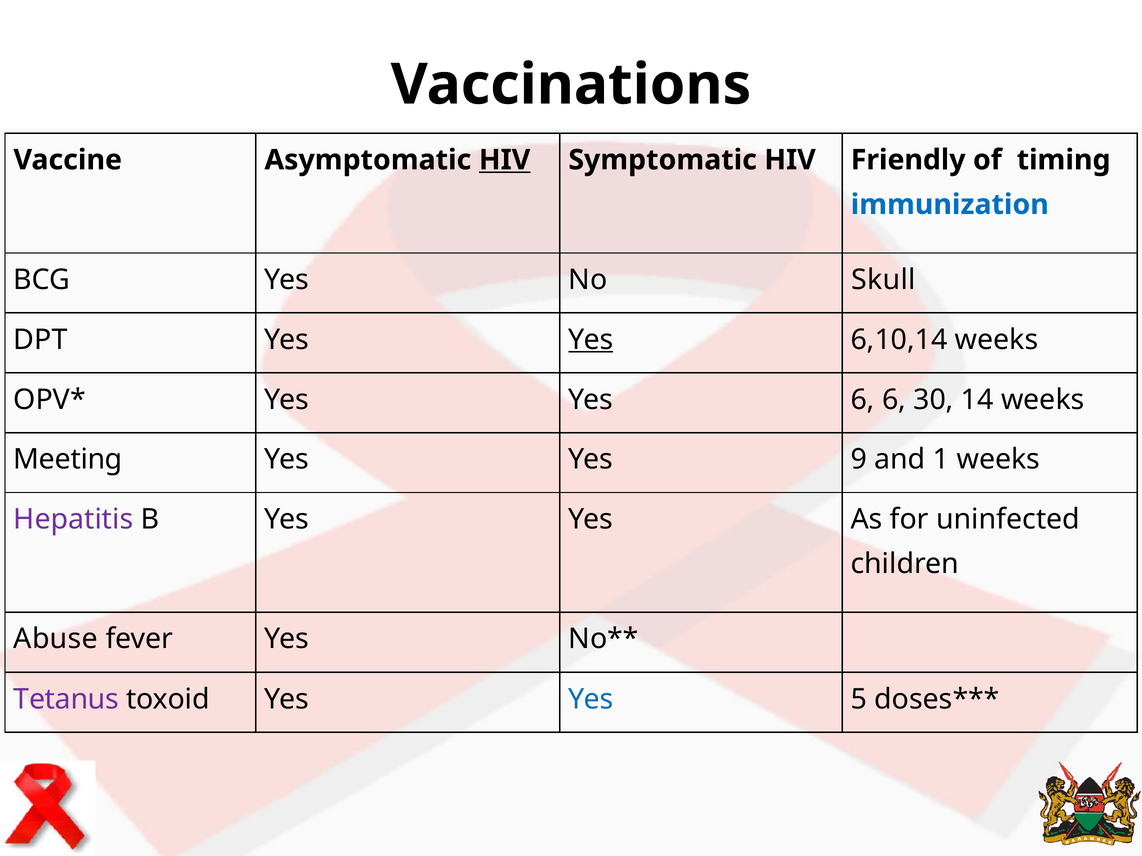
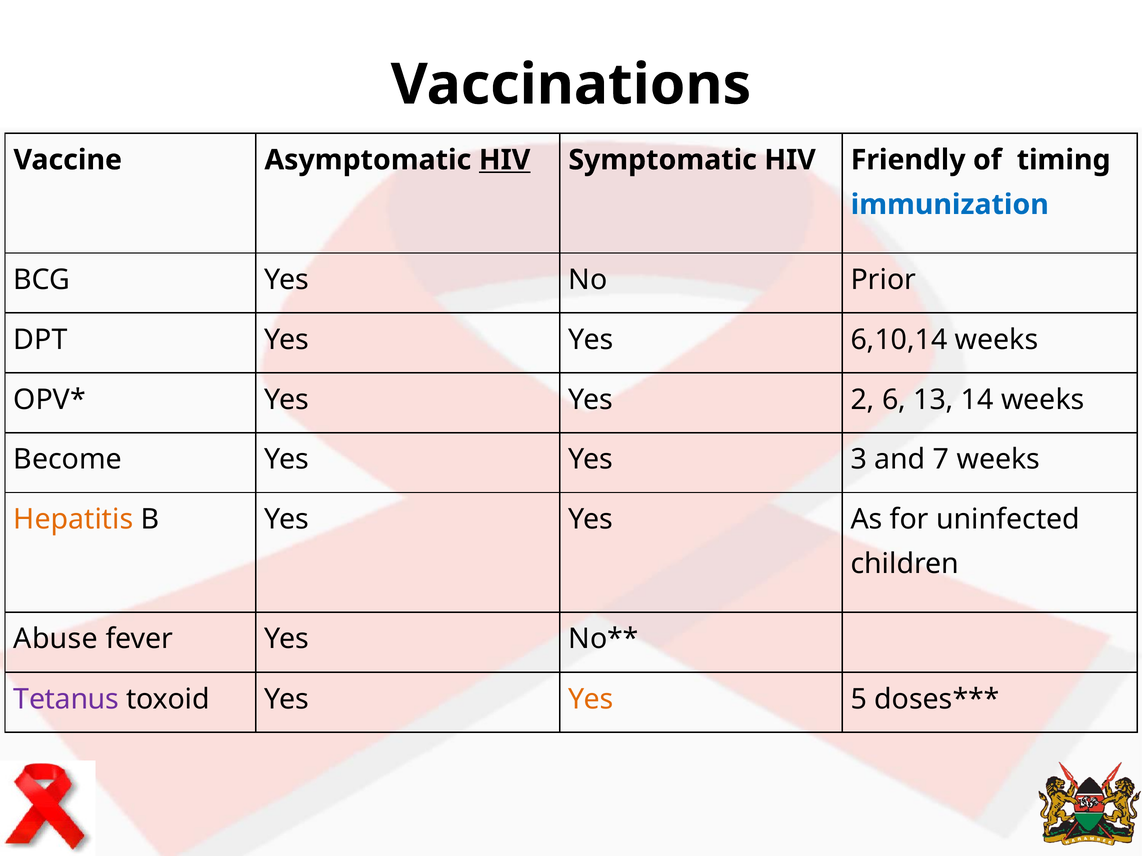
Skull: Skull -> Prior (883, 280)
Yes underline: present -> none (591, 340)
Yes 6: 6 -> 2 (863, 400)
30: 30 -> 13 (934, 400)
Meeting: Meeting -> Become (68, 460)
9: 9 -> 3 (859, 460)
1: 1 -> 7 (941, 460)
Hepatitis colour: purple -> orange (73, 520)
Yes colour: blue -> orange (591, 700)
